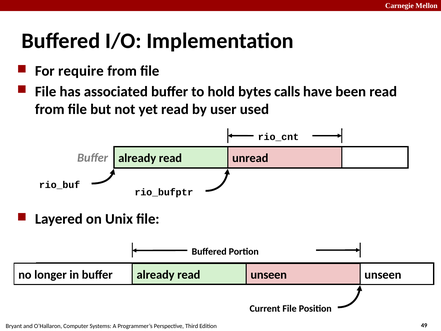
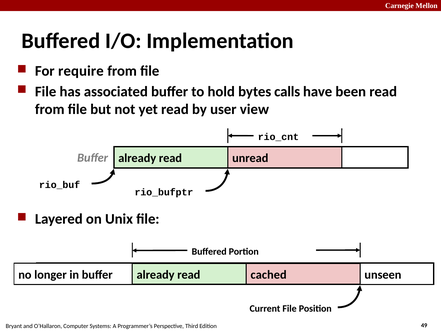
used: used -> view (254, 109)
unseen: unseen -> cached (269, 274)
